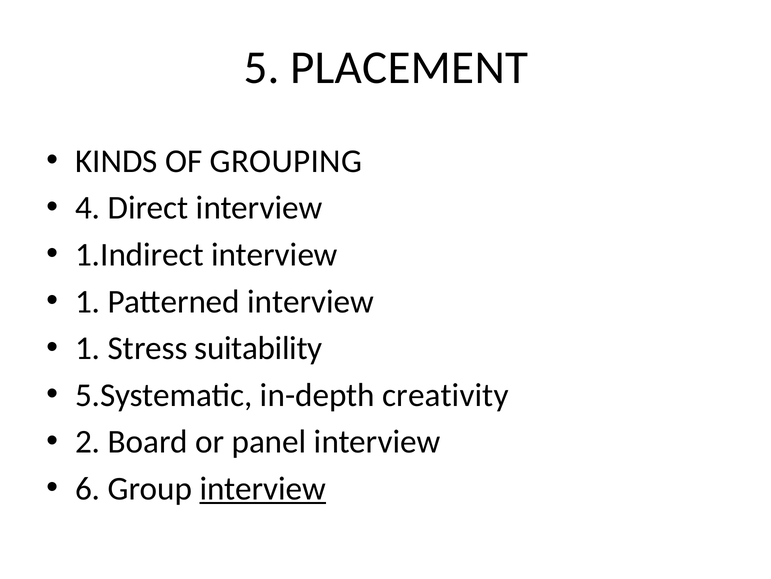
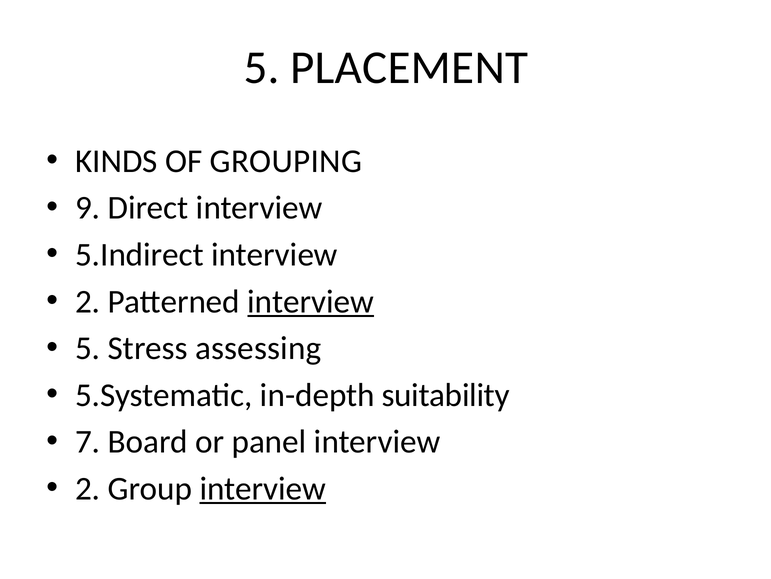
4: 4 -> 9 (88, 208)
1.Indirect: 1.Indirect -> 5.Indirect (140, 254)
1: 1 -> 2 (88, 301)
interview underline: none -> present (311, 301)
1: 1 -> 5 (88, 348)
suitability: suitability -> assessing (258, 348)
creativity: creativity -> suitability (446, 395)
2: 2 -> 7 (88, 441)
6: 6 -> 2 (88, 488)
